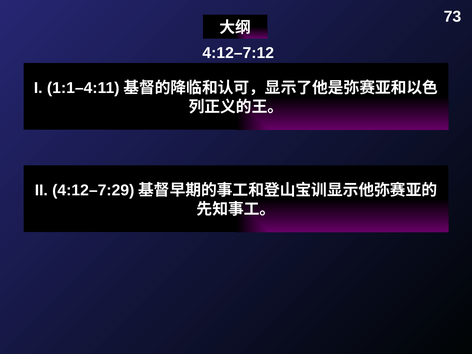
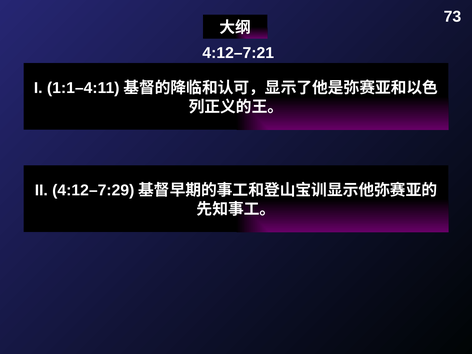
4:12–7:12: 4:12–7:12 -> 4:12–7:21 (238, 53)
